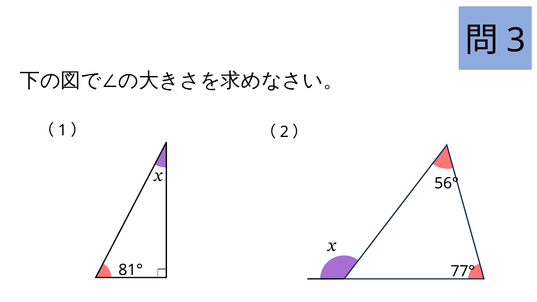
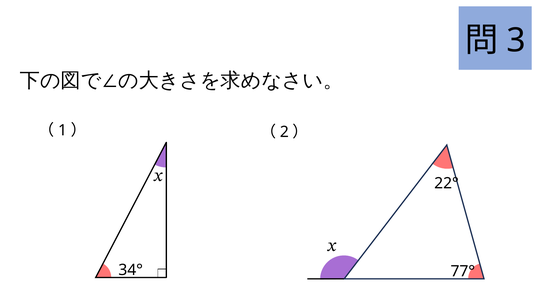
56°: 56° -> 22° (446, 184)
81°: 81° -> 34° (131, 270)
